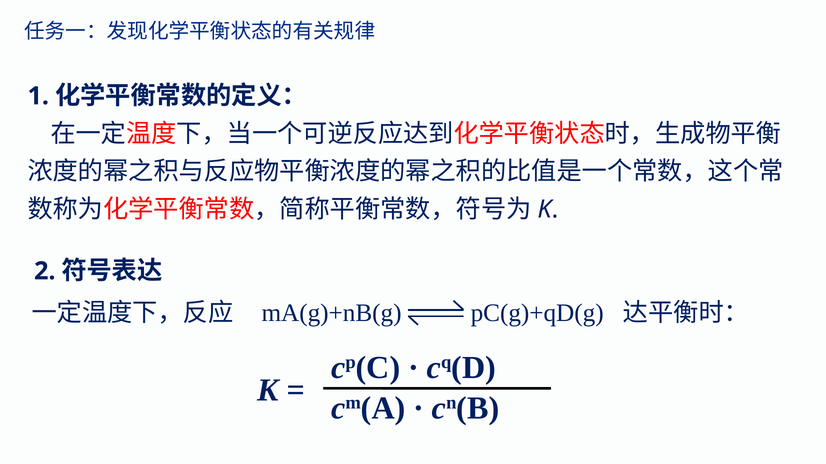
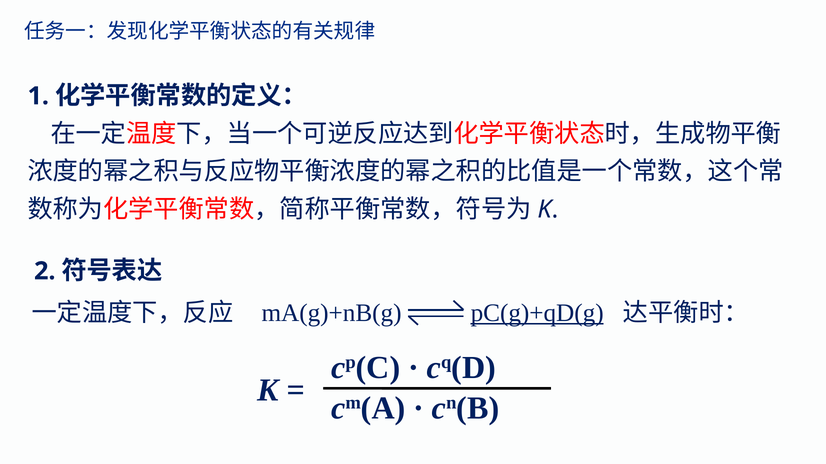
pC(g)+qD(g underline: none -> present (537, 313)
